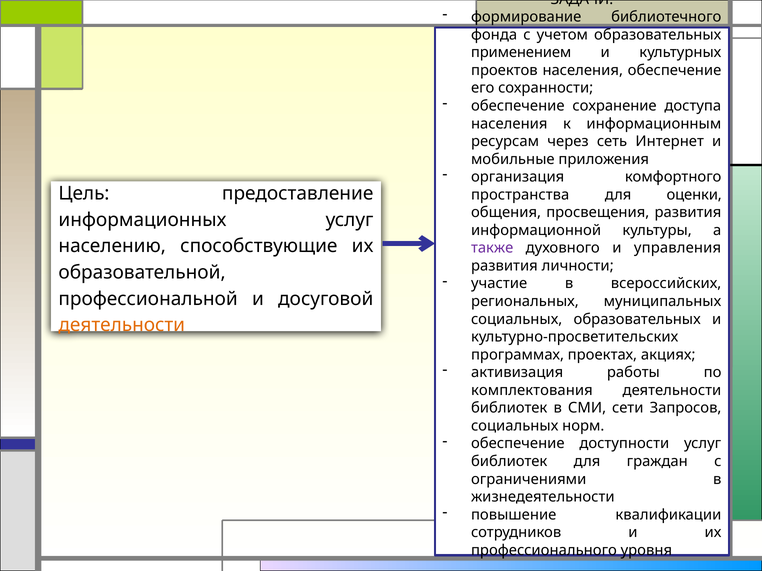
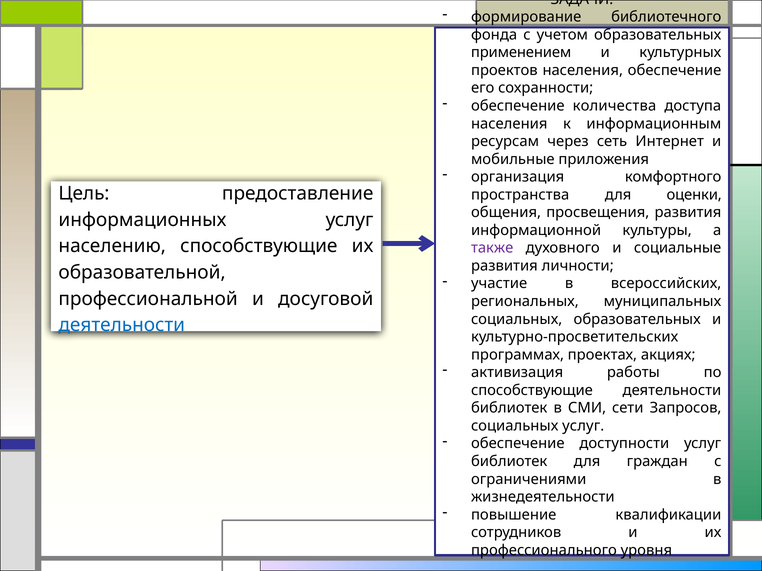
сохранение: сохранение -> количества (614, 106)
управления: управления -> социальные (678, 248)
деятельности colour: orange -> blue (122, 325)
комплектования: комплектования -> способствующие (532, 391)
социальных норм: норм -> услуг (583, 426)
